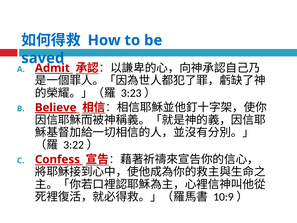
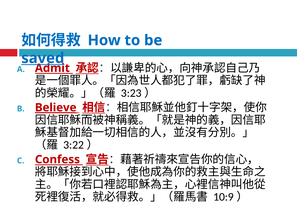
saved underline: none -> present (43, 58)
